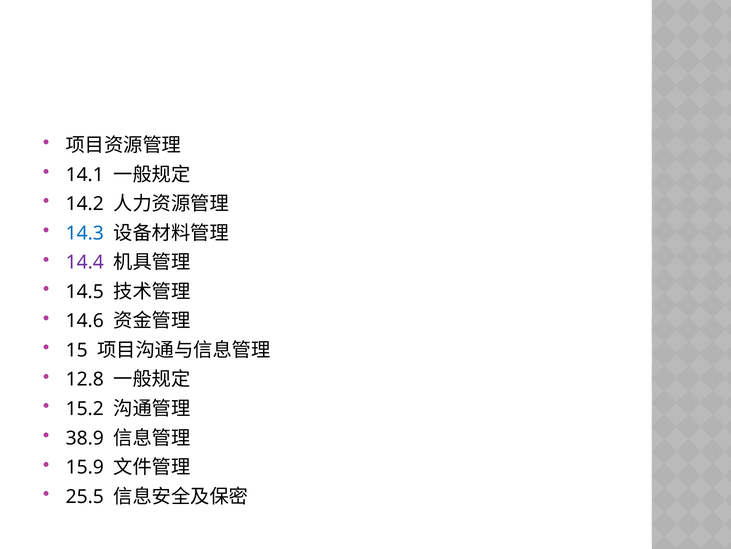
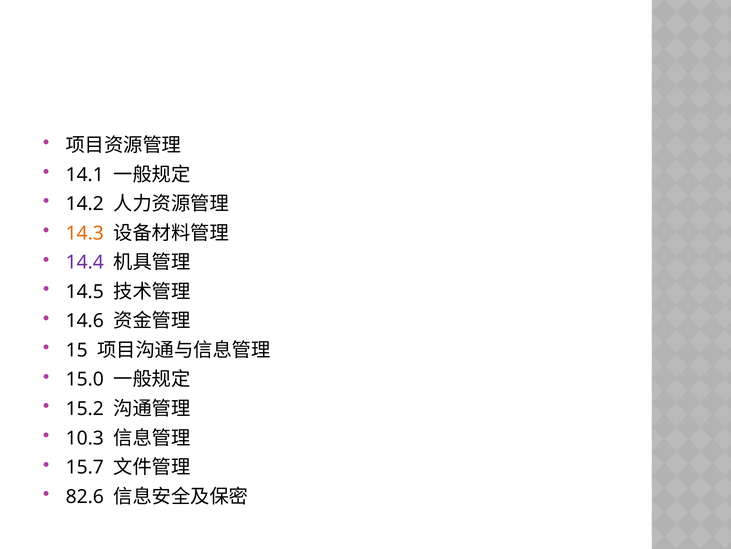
14.3 colour: blue -> orange (85, 233)
12.8: 12.8 -> 15.0 (85, 379)
38.9: 38.9 -> 10.3 (85, 438)
15.9: 15.9 -> 15.7 (85, 467)
25.5: 25.5 -> 82.6 (85, 496)
